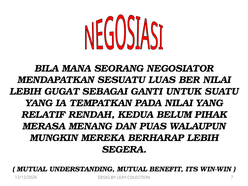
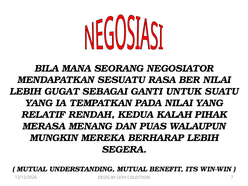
LUAS: LUAS -> RASA (162, 80)
BELUM: BELUM -> KALAH (174, 115)
